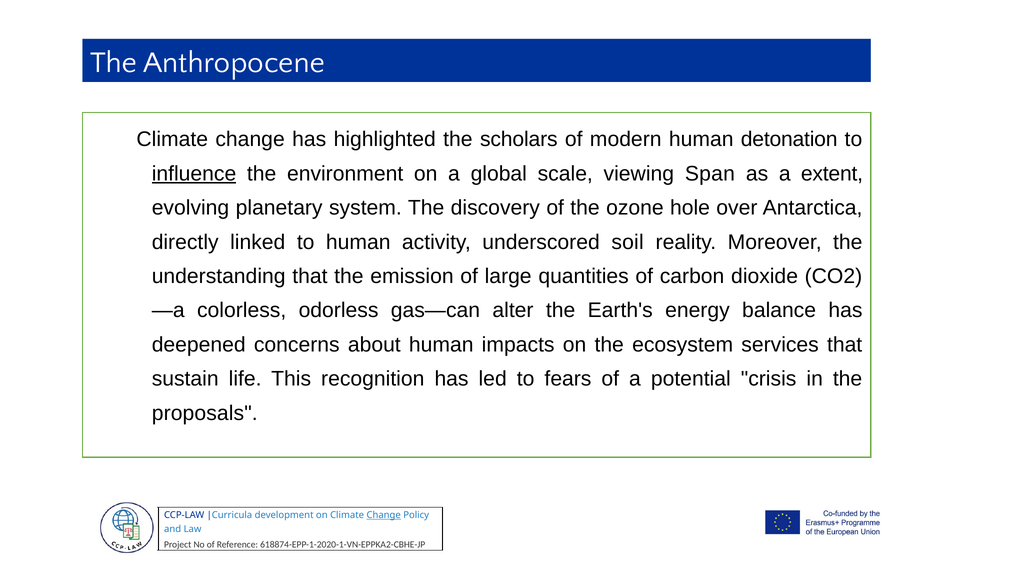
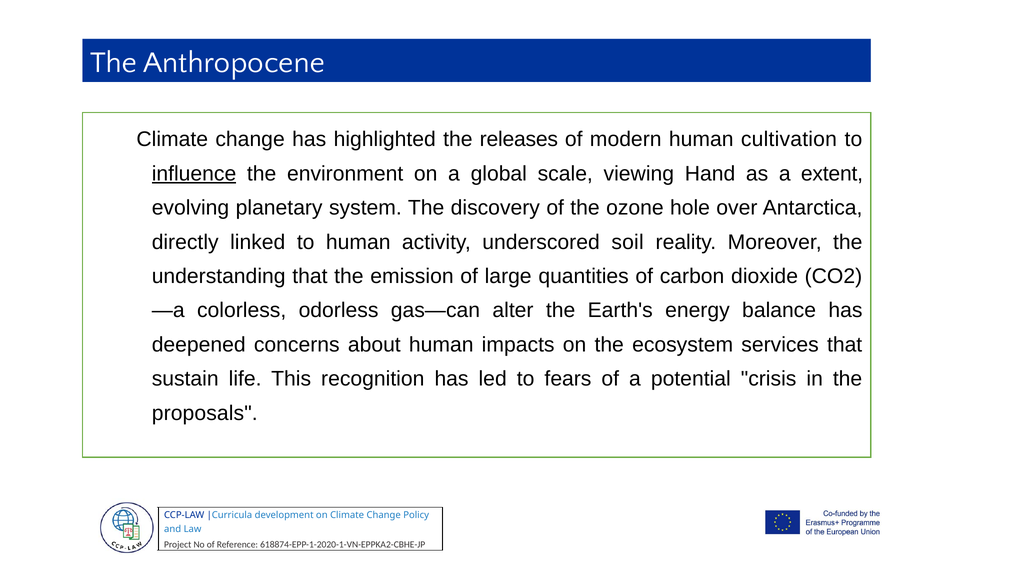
scholars: scholars -> releases (519, 139)
detonation: detonation -> cultivation (789, 139)
Span: Span -> Hand (710, 174)
Change underline: present -> none (384, 515)
